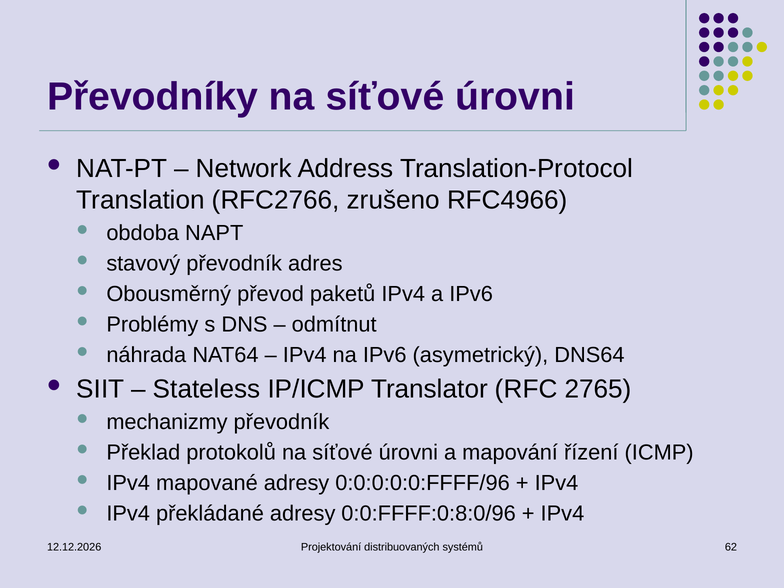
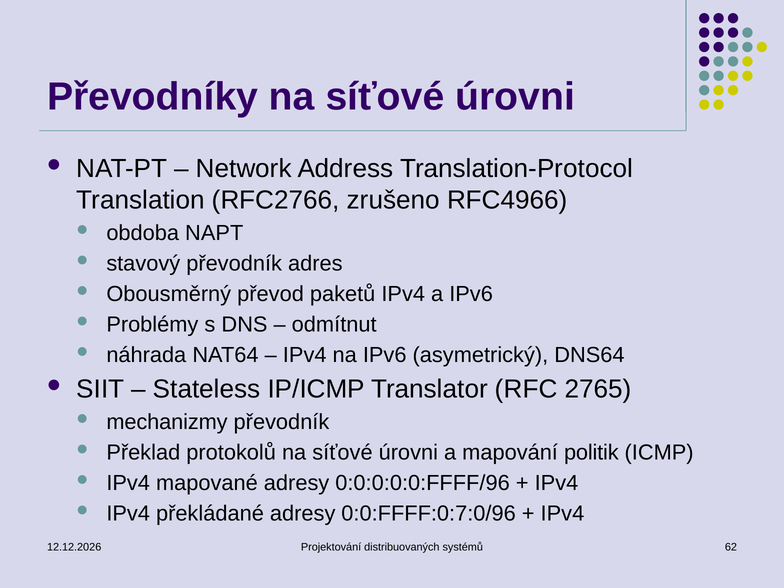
řízení: řízení -> politik (591, 453)
0:0:FFFF:0:8:0/96: 0:0:FFFF:0:8:0/96 -> 0:0:FFFF:0:7:0/96 (429, 514)
